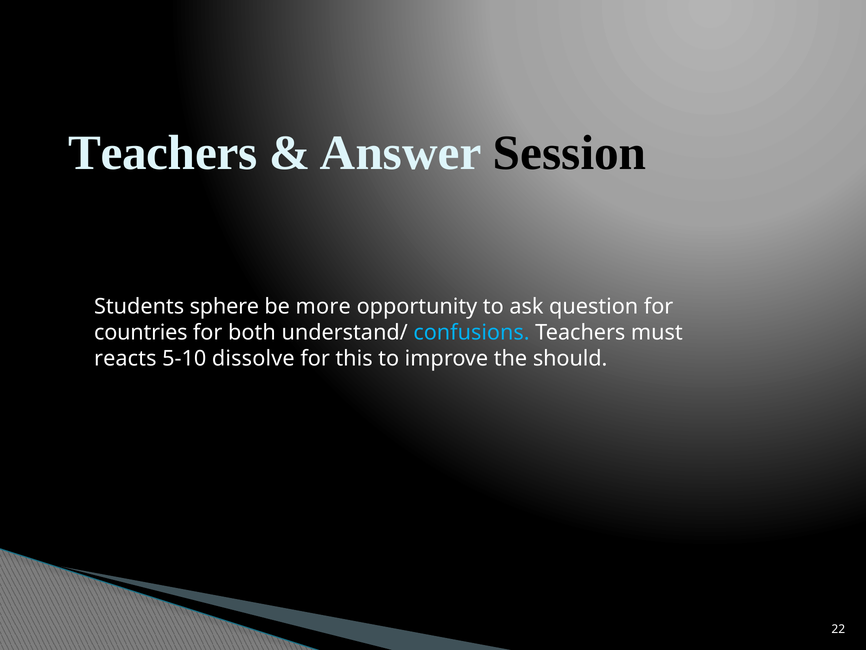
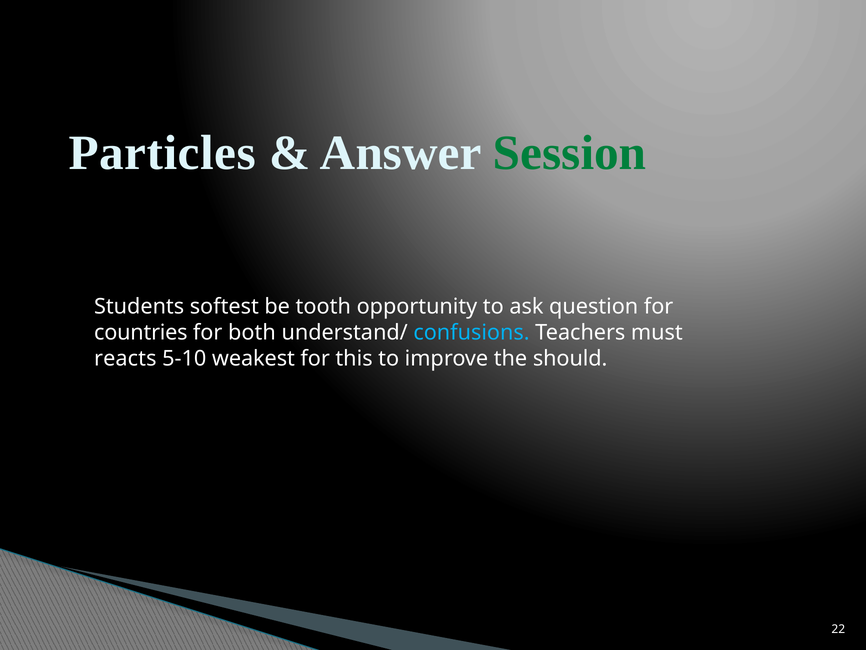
Teachers: Teachers -> Particles (162, 153)
Session colour: black -> green (570, 153)
sphere: sphere -> softest (224, 306)
more: more -> tooth (323, 306)
dissolve: dissolve -> weakest (253, 358)
